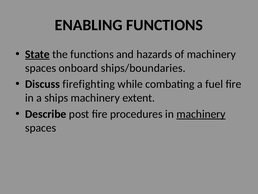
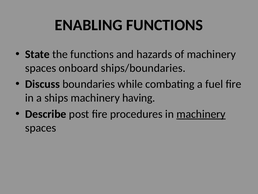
State underline: present -> none (37, 54)
firefighting: firefighting -> boundaries (89, 84)
extent: extent -> having (139, 98)
